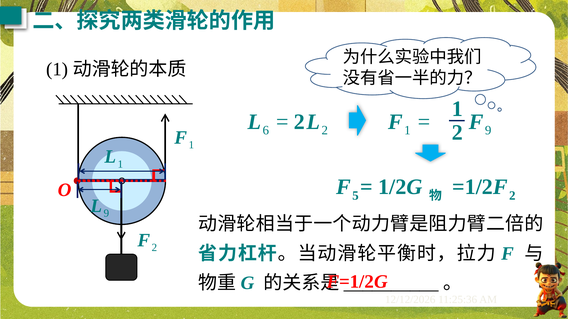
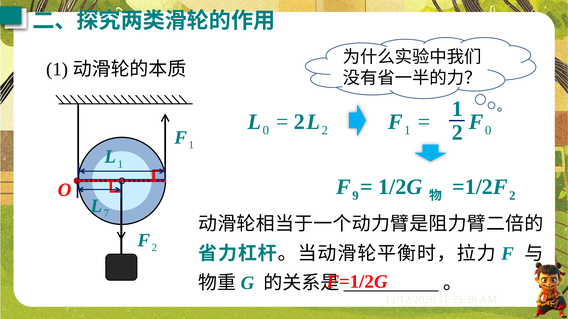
6: 6 -> 0 (266, 131)
9: 9 -> 0 (488, 131)
5: 5 -> 9 (355, 196)
9: 9 -> 7 (106, 213)
